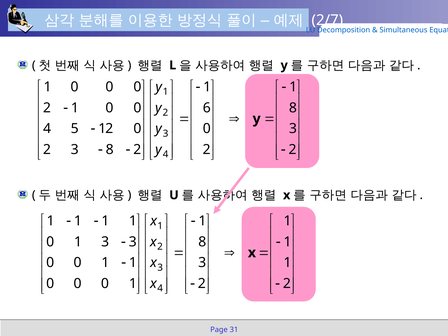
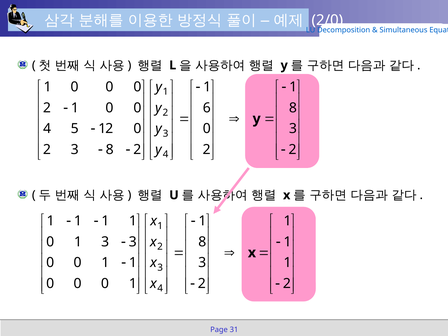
2/7: 2/7 -> 2/0 (327, 20)
